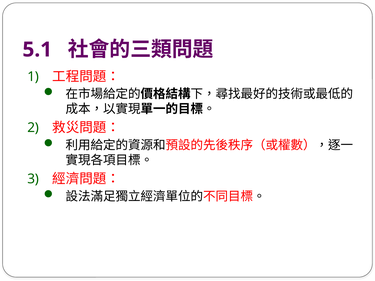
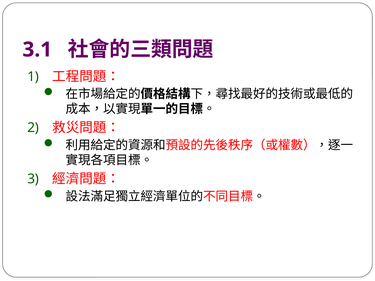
5.1: 5.1 -> 3.1 (37, 50)
